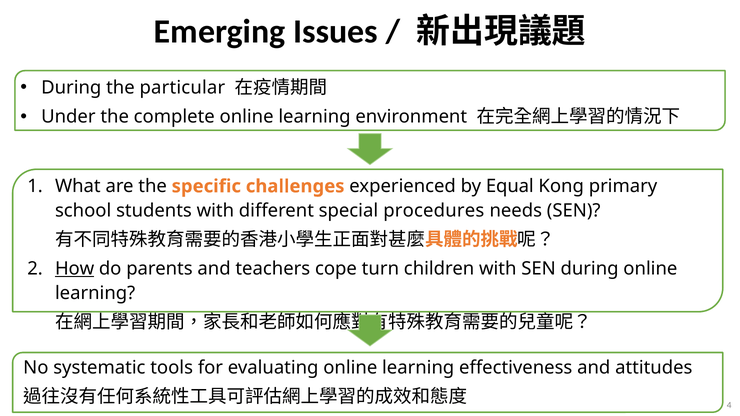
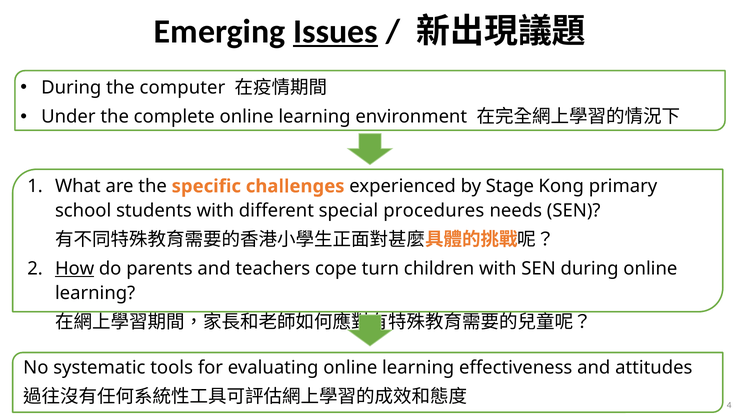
Issues underline: none -> present (335, 31)
particular: particular -> computer (182, 88)
Equal: Equal -> Stage (510, 186)
